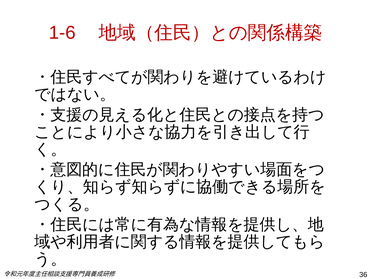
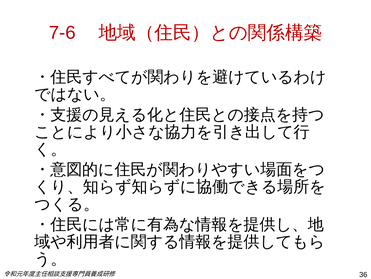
1-6: 1-6 -> 7-6 (62, 33)
